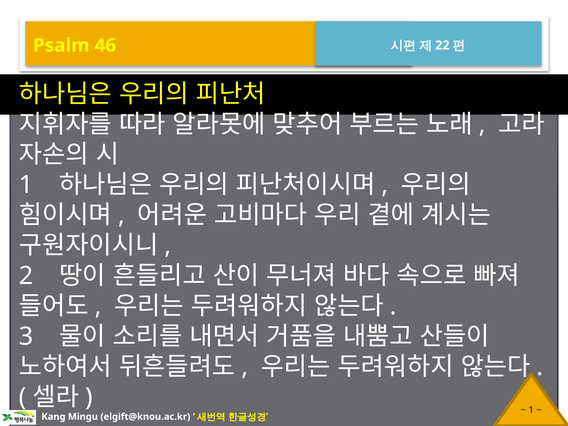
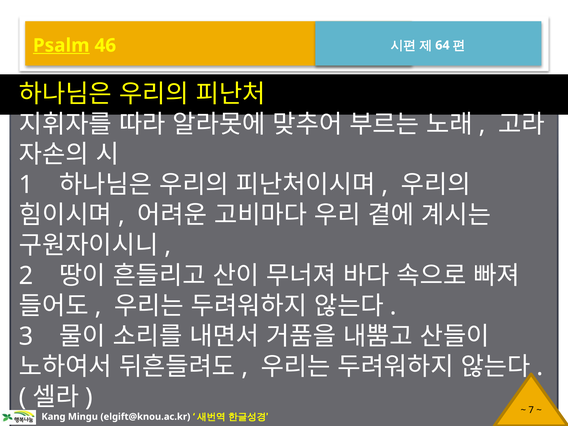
Psalm underline: none -> present (61, 45)
22: 22 -> 64 (442, 45)
1: 1 -> 7 (531, 410)
